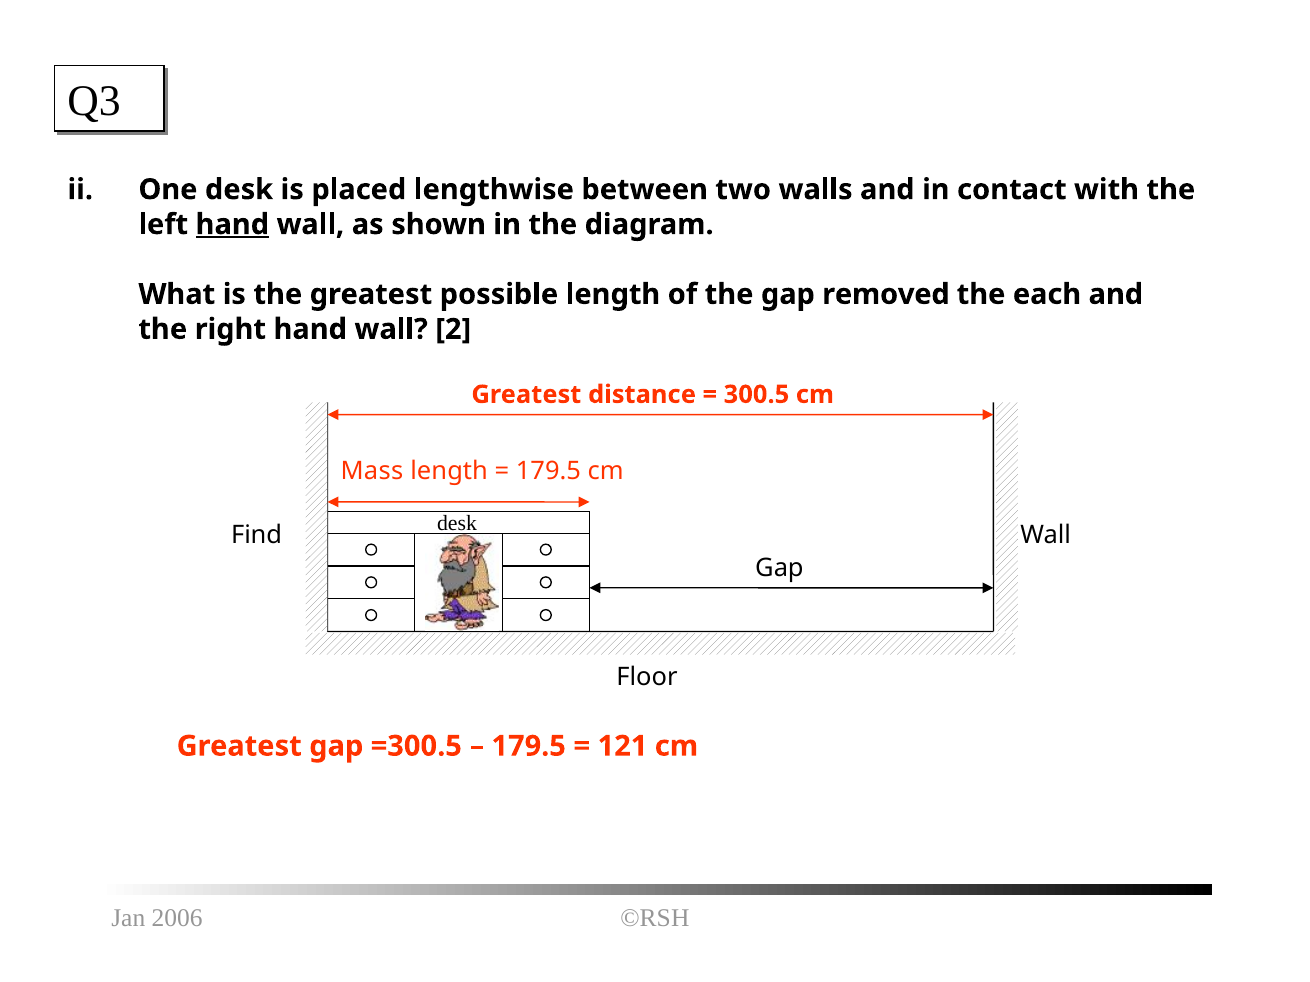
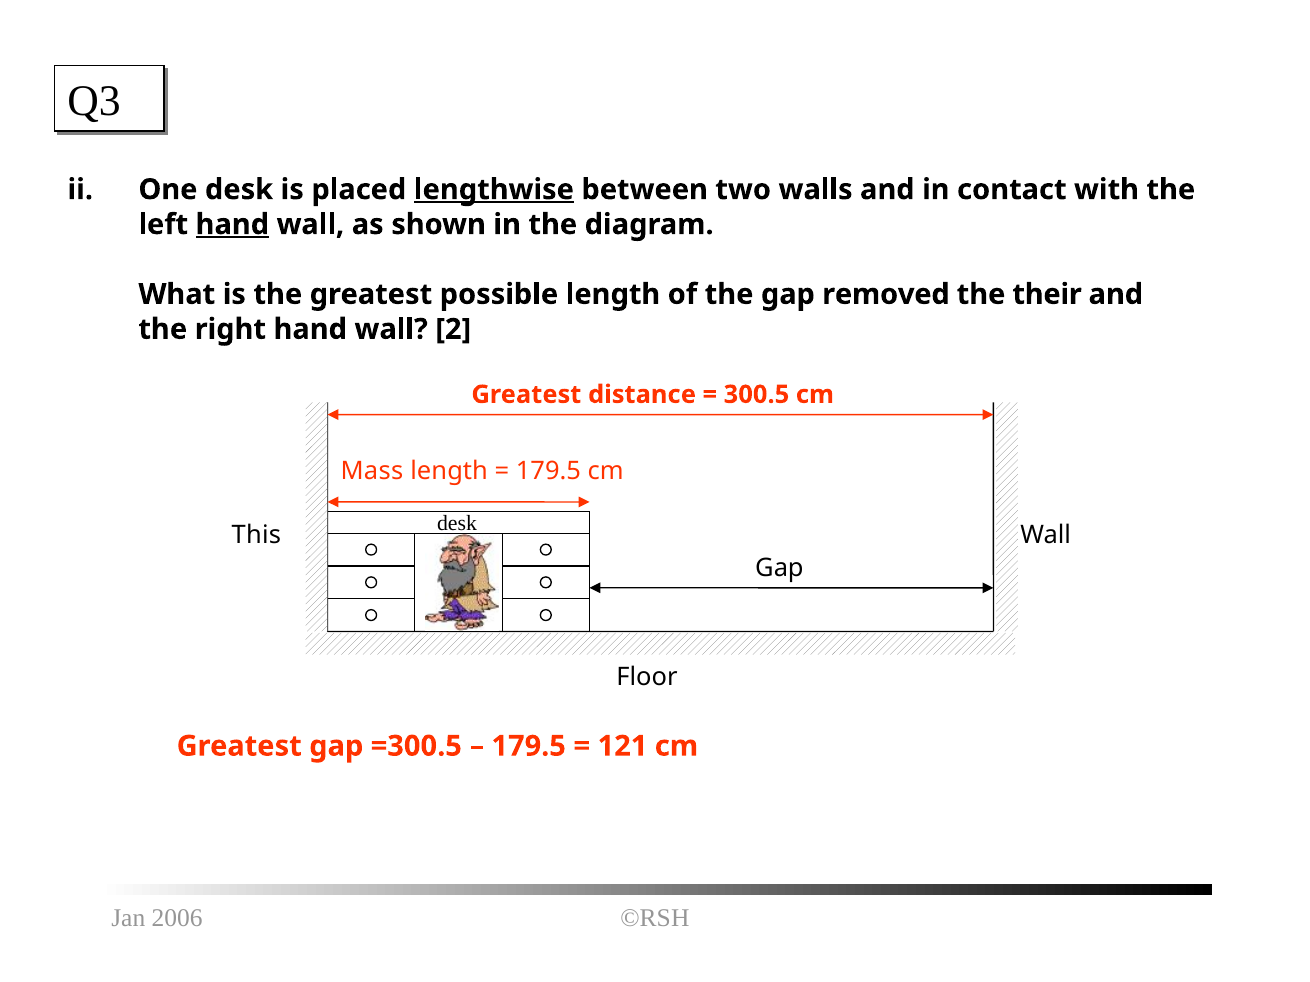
lengthwise underline: none -> present (494, 190)
each: each -> their (1047, 294)
Find: Find -> This (256, 535)
